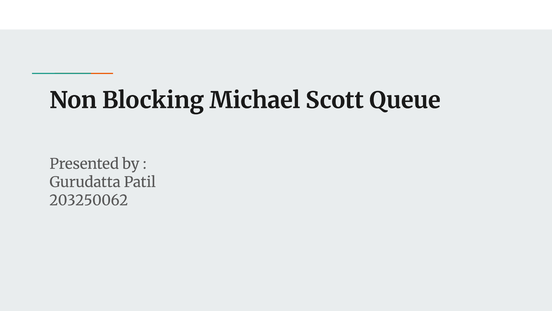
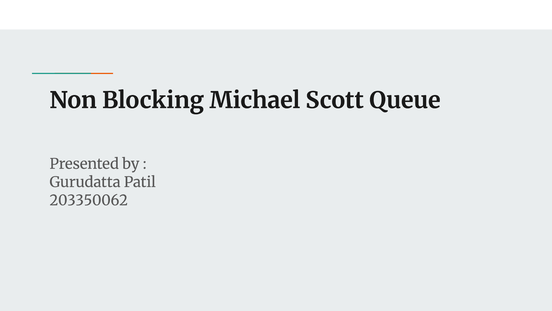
203250062: 203250062 -> 203350062 (89, 200)
